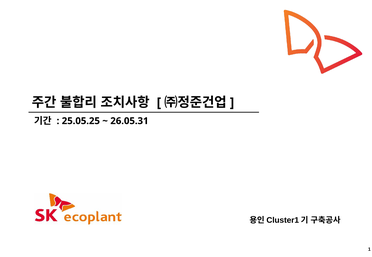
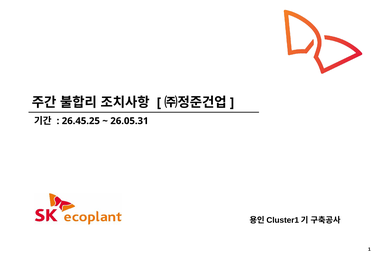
25.05.25: 25.05.25 -> 26.45.25 (81, 121)
